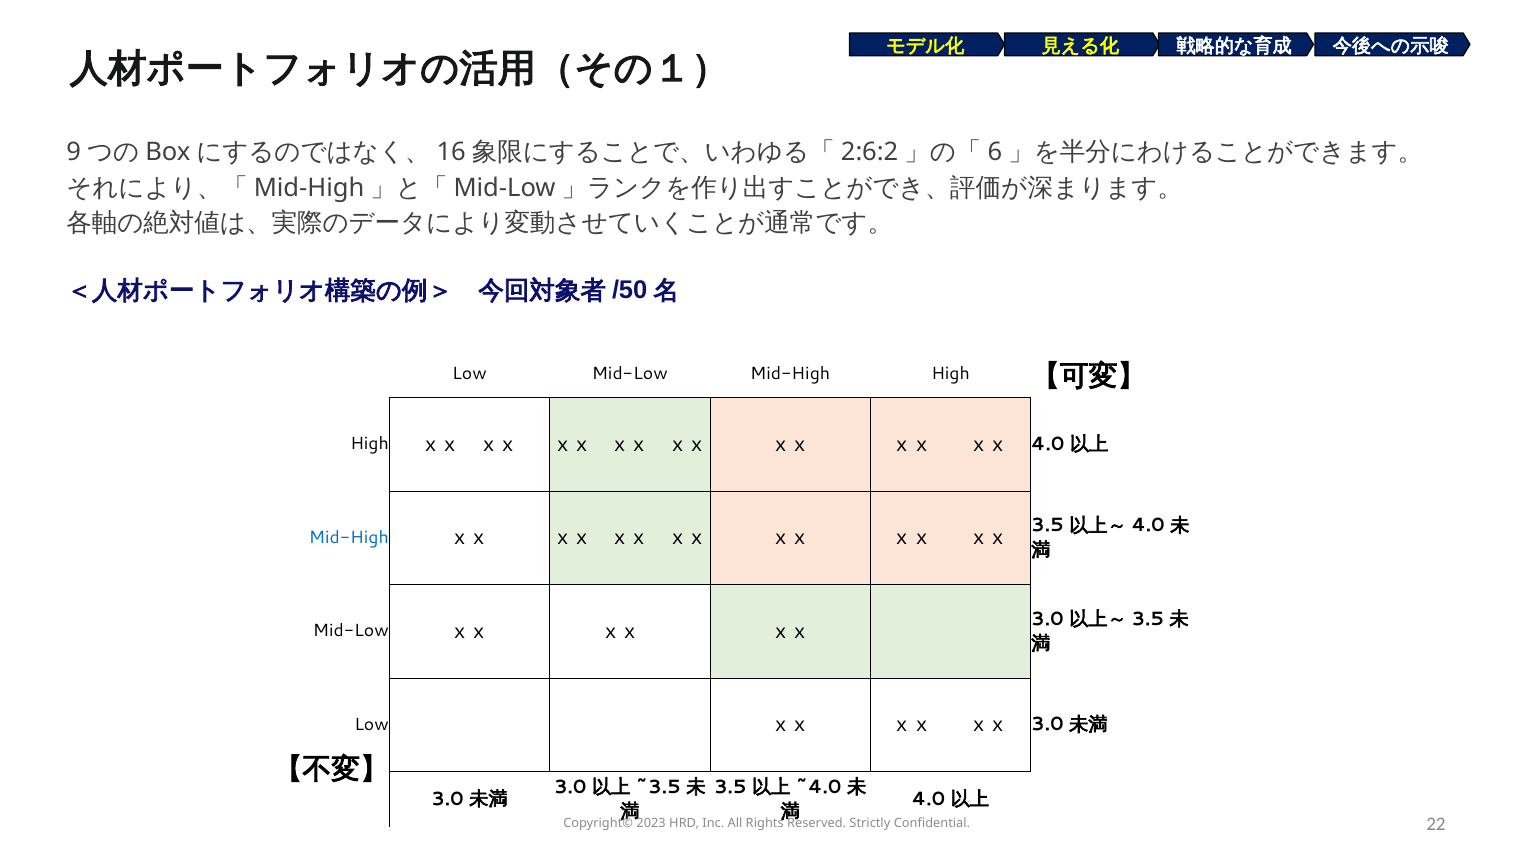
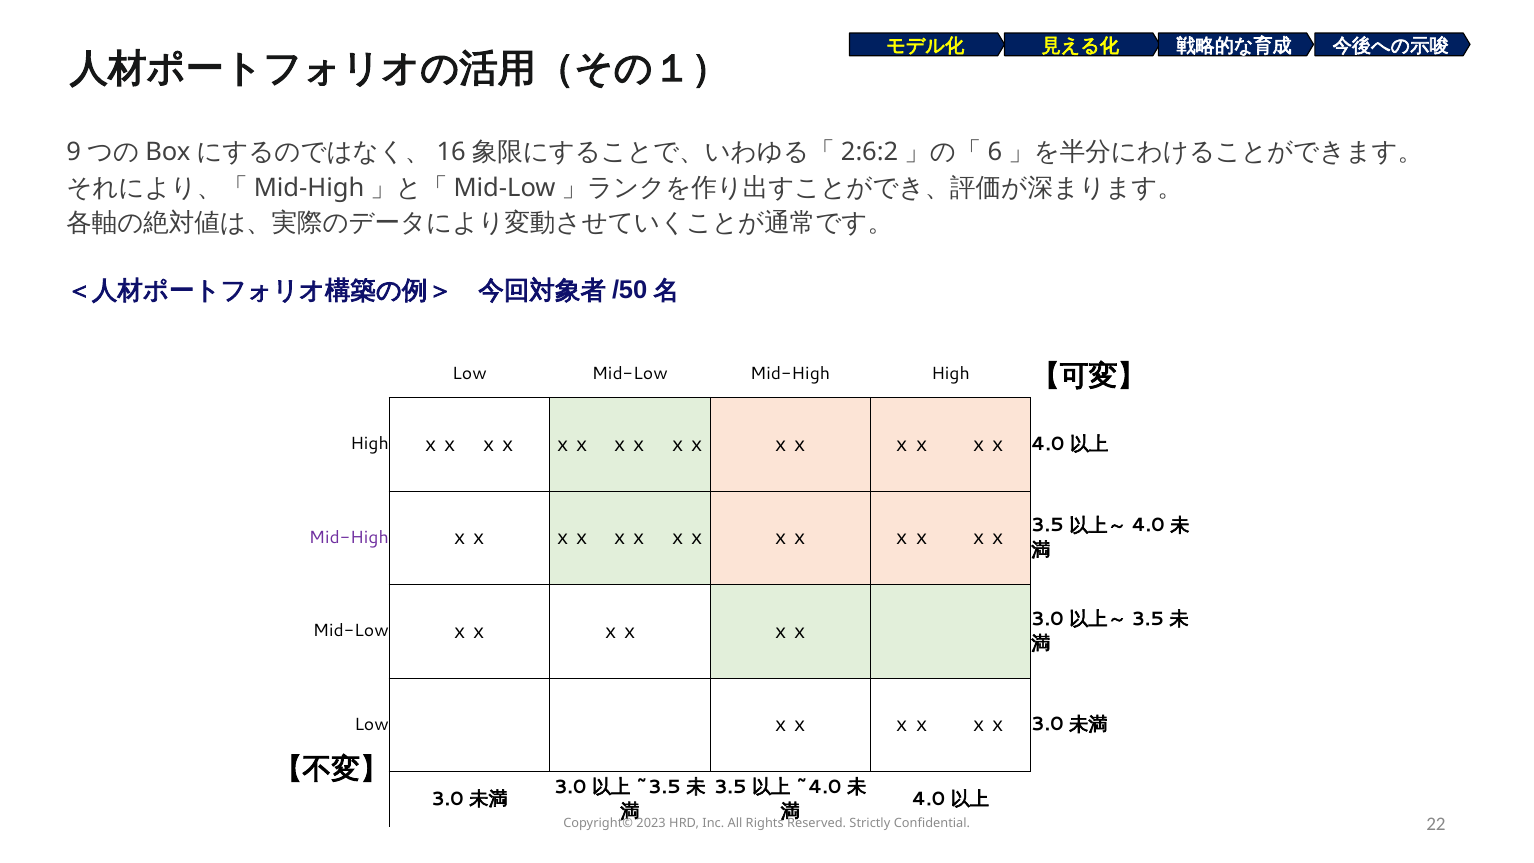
Mid-High colour: blue -> purple (349, 537)
